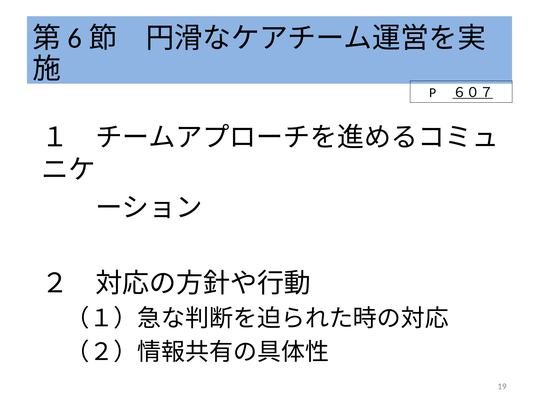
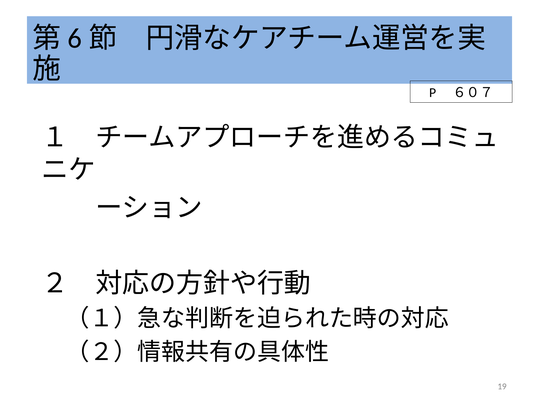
６０７ underline: present -> none (473, 92)
